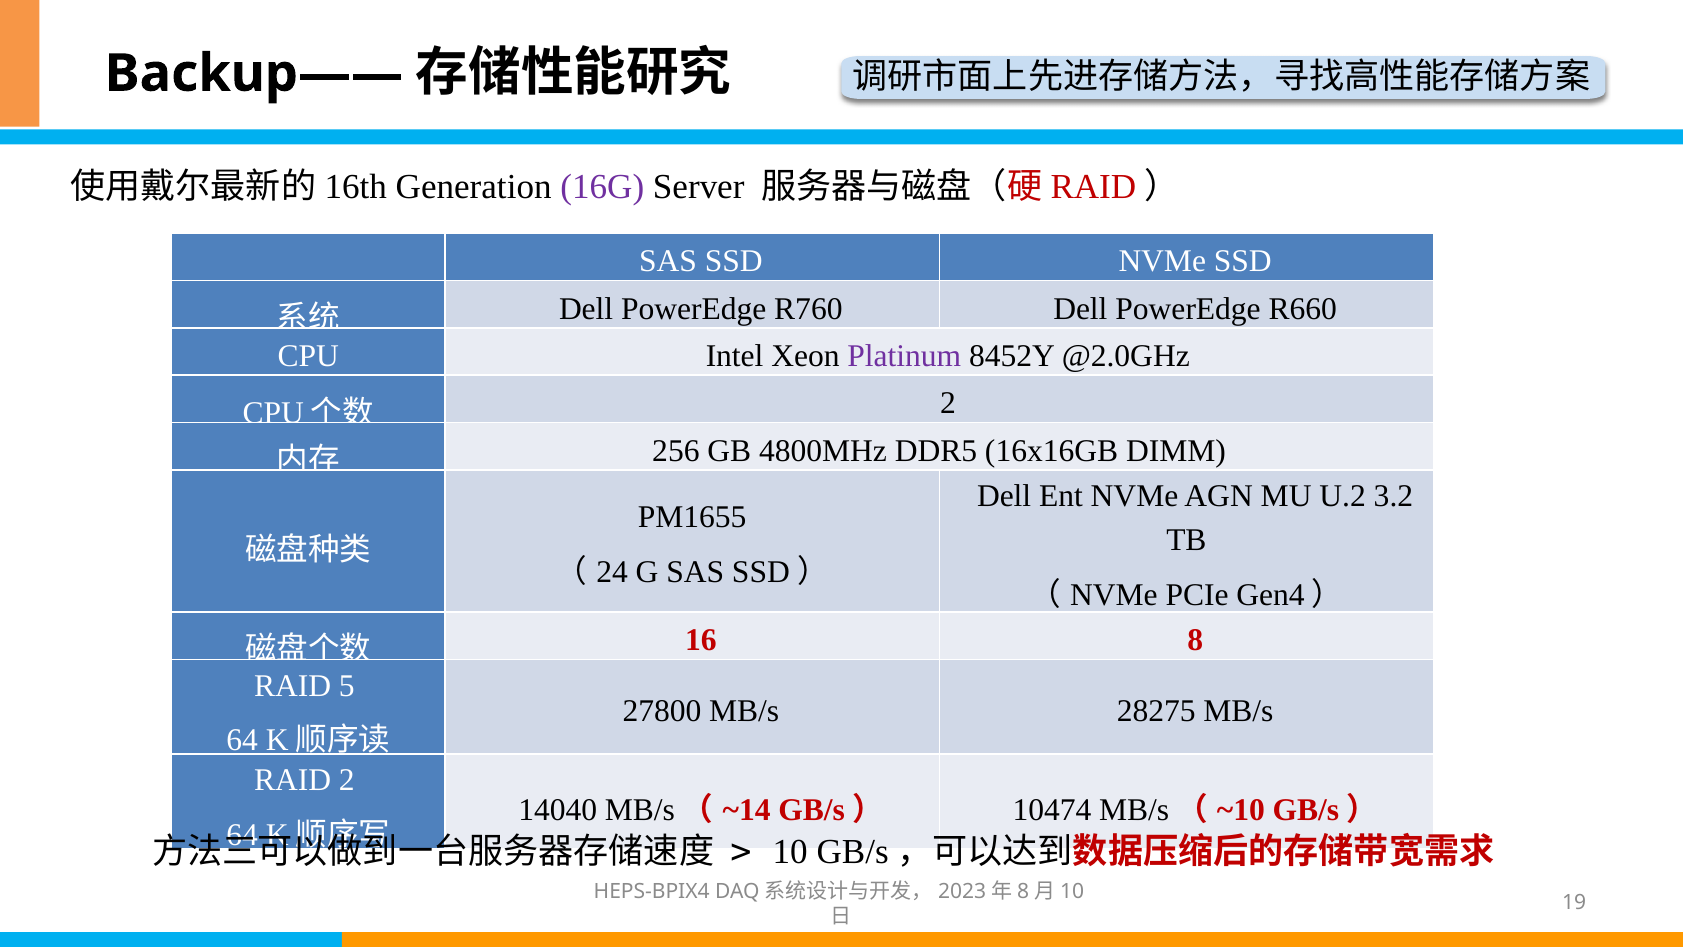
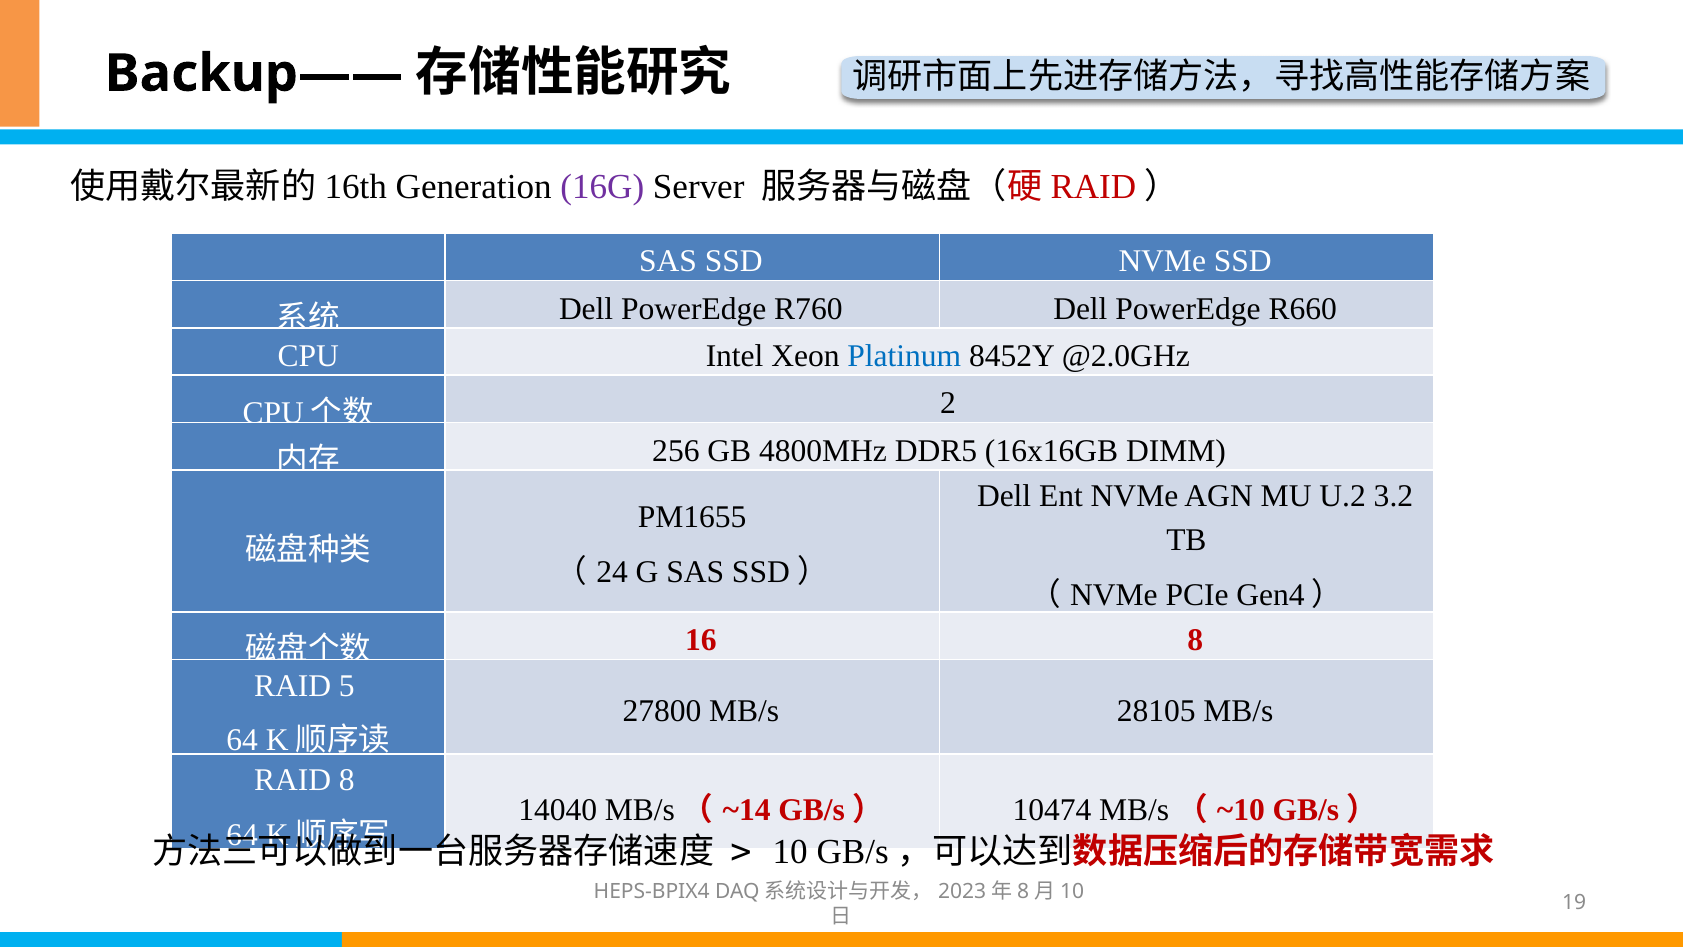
Platinum colour: purple -> blue (904, 356)
28275: 28275 -> 28105 (1156, 711)
RAID 2: 2 -> 8 (347, 780)
